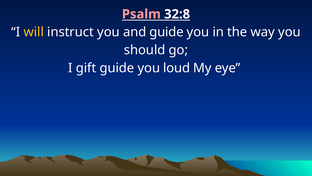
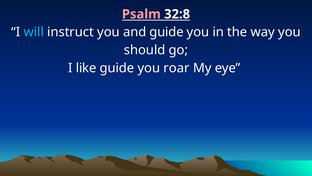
will colour: yellow -> light blue (34, 32)
gift: gift -> like (86, 68)
loud: loud -> roar (177, 68)
